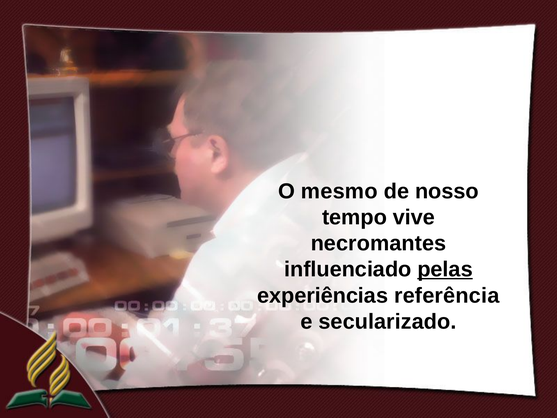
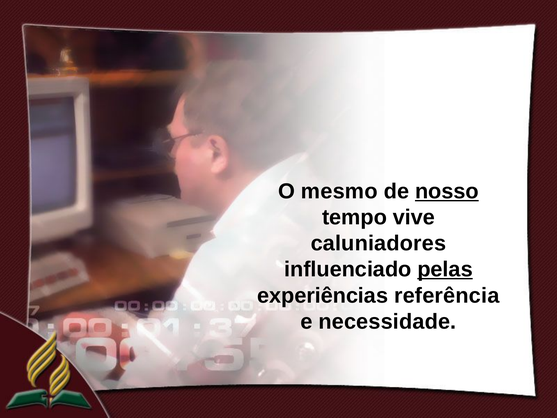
nosso underline: none -> present (447, 191)
necromantes: necromantes -> caluniadores (378, 243)
secularizado: secularizado -> necessidade (387, 321)
